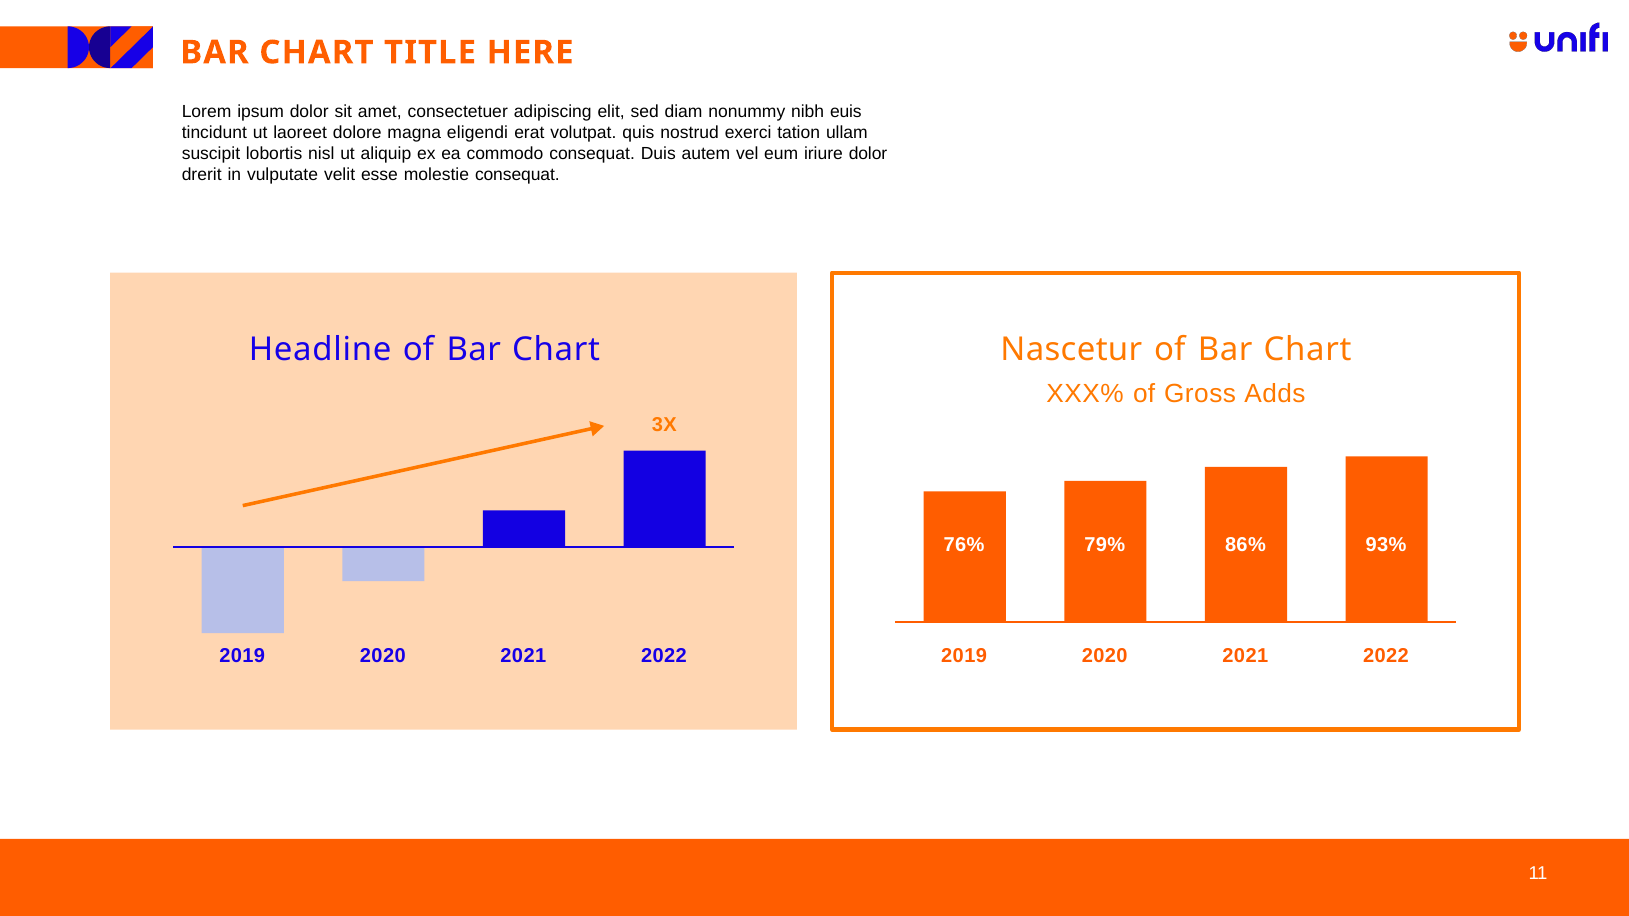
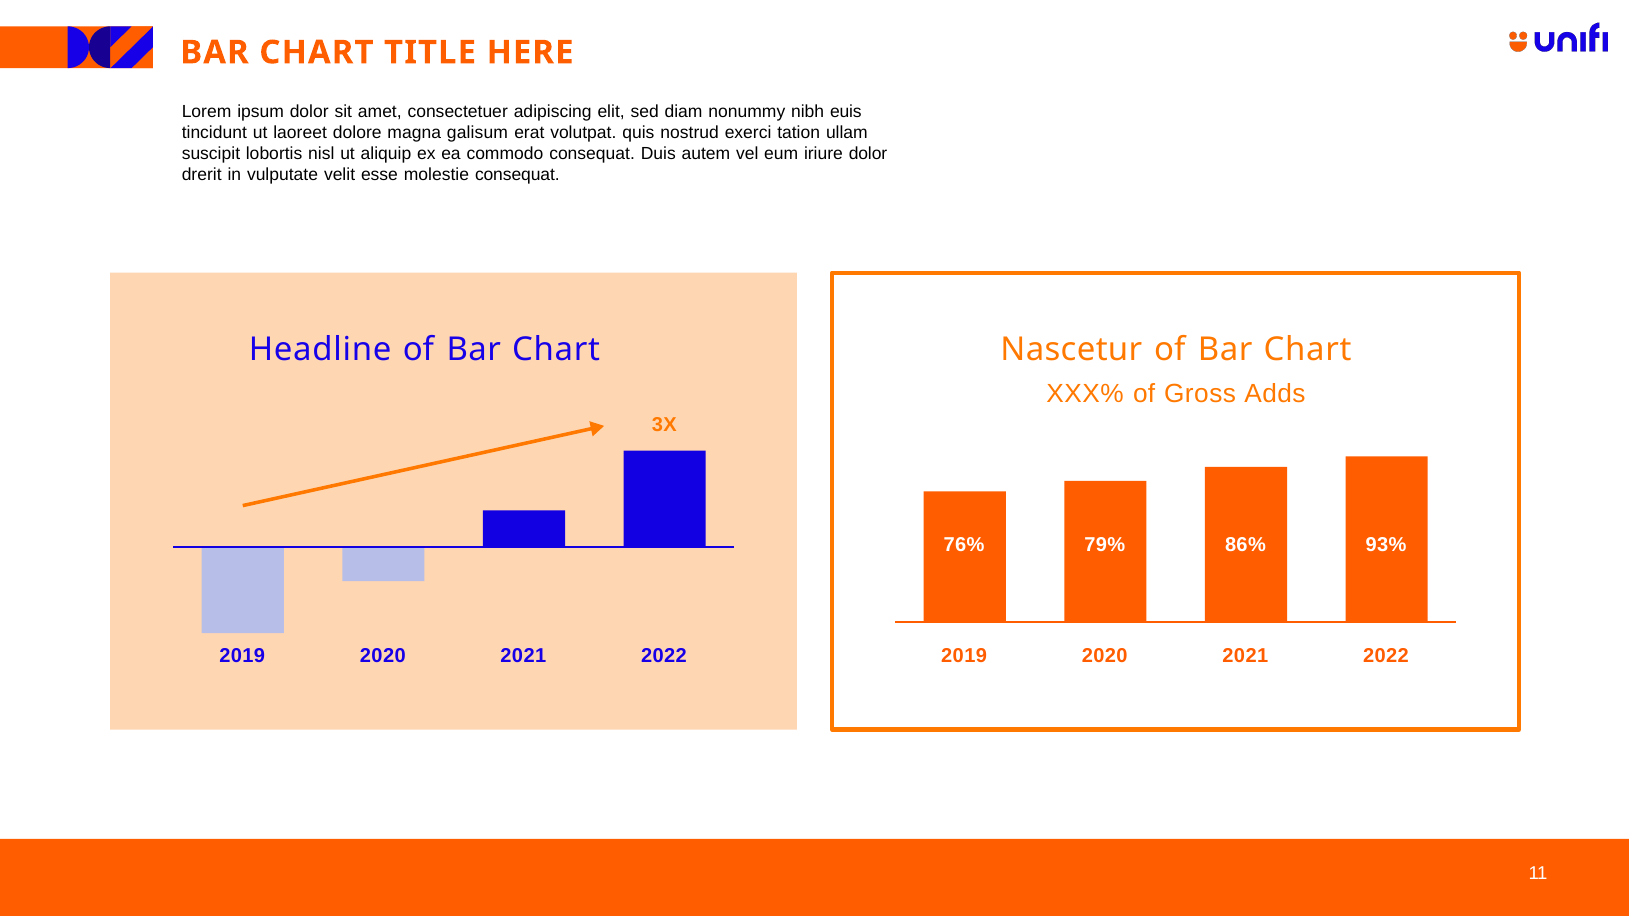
eligendi: eligendi -> galisum (478, 133)
